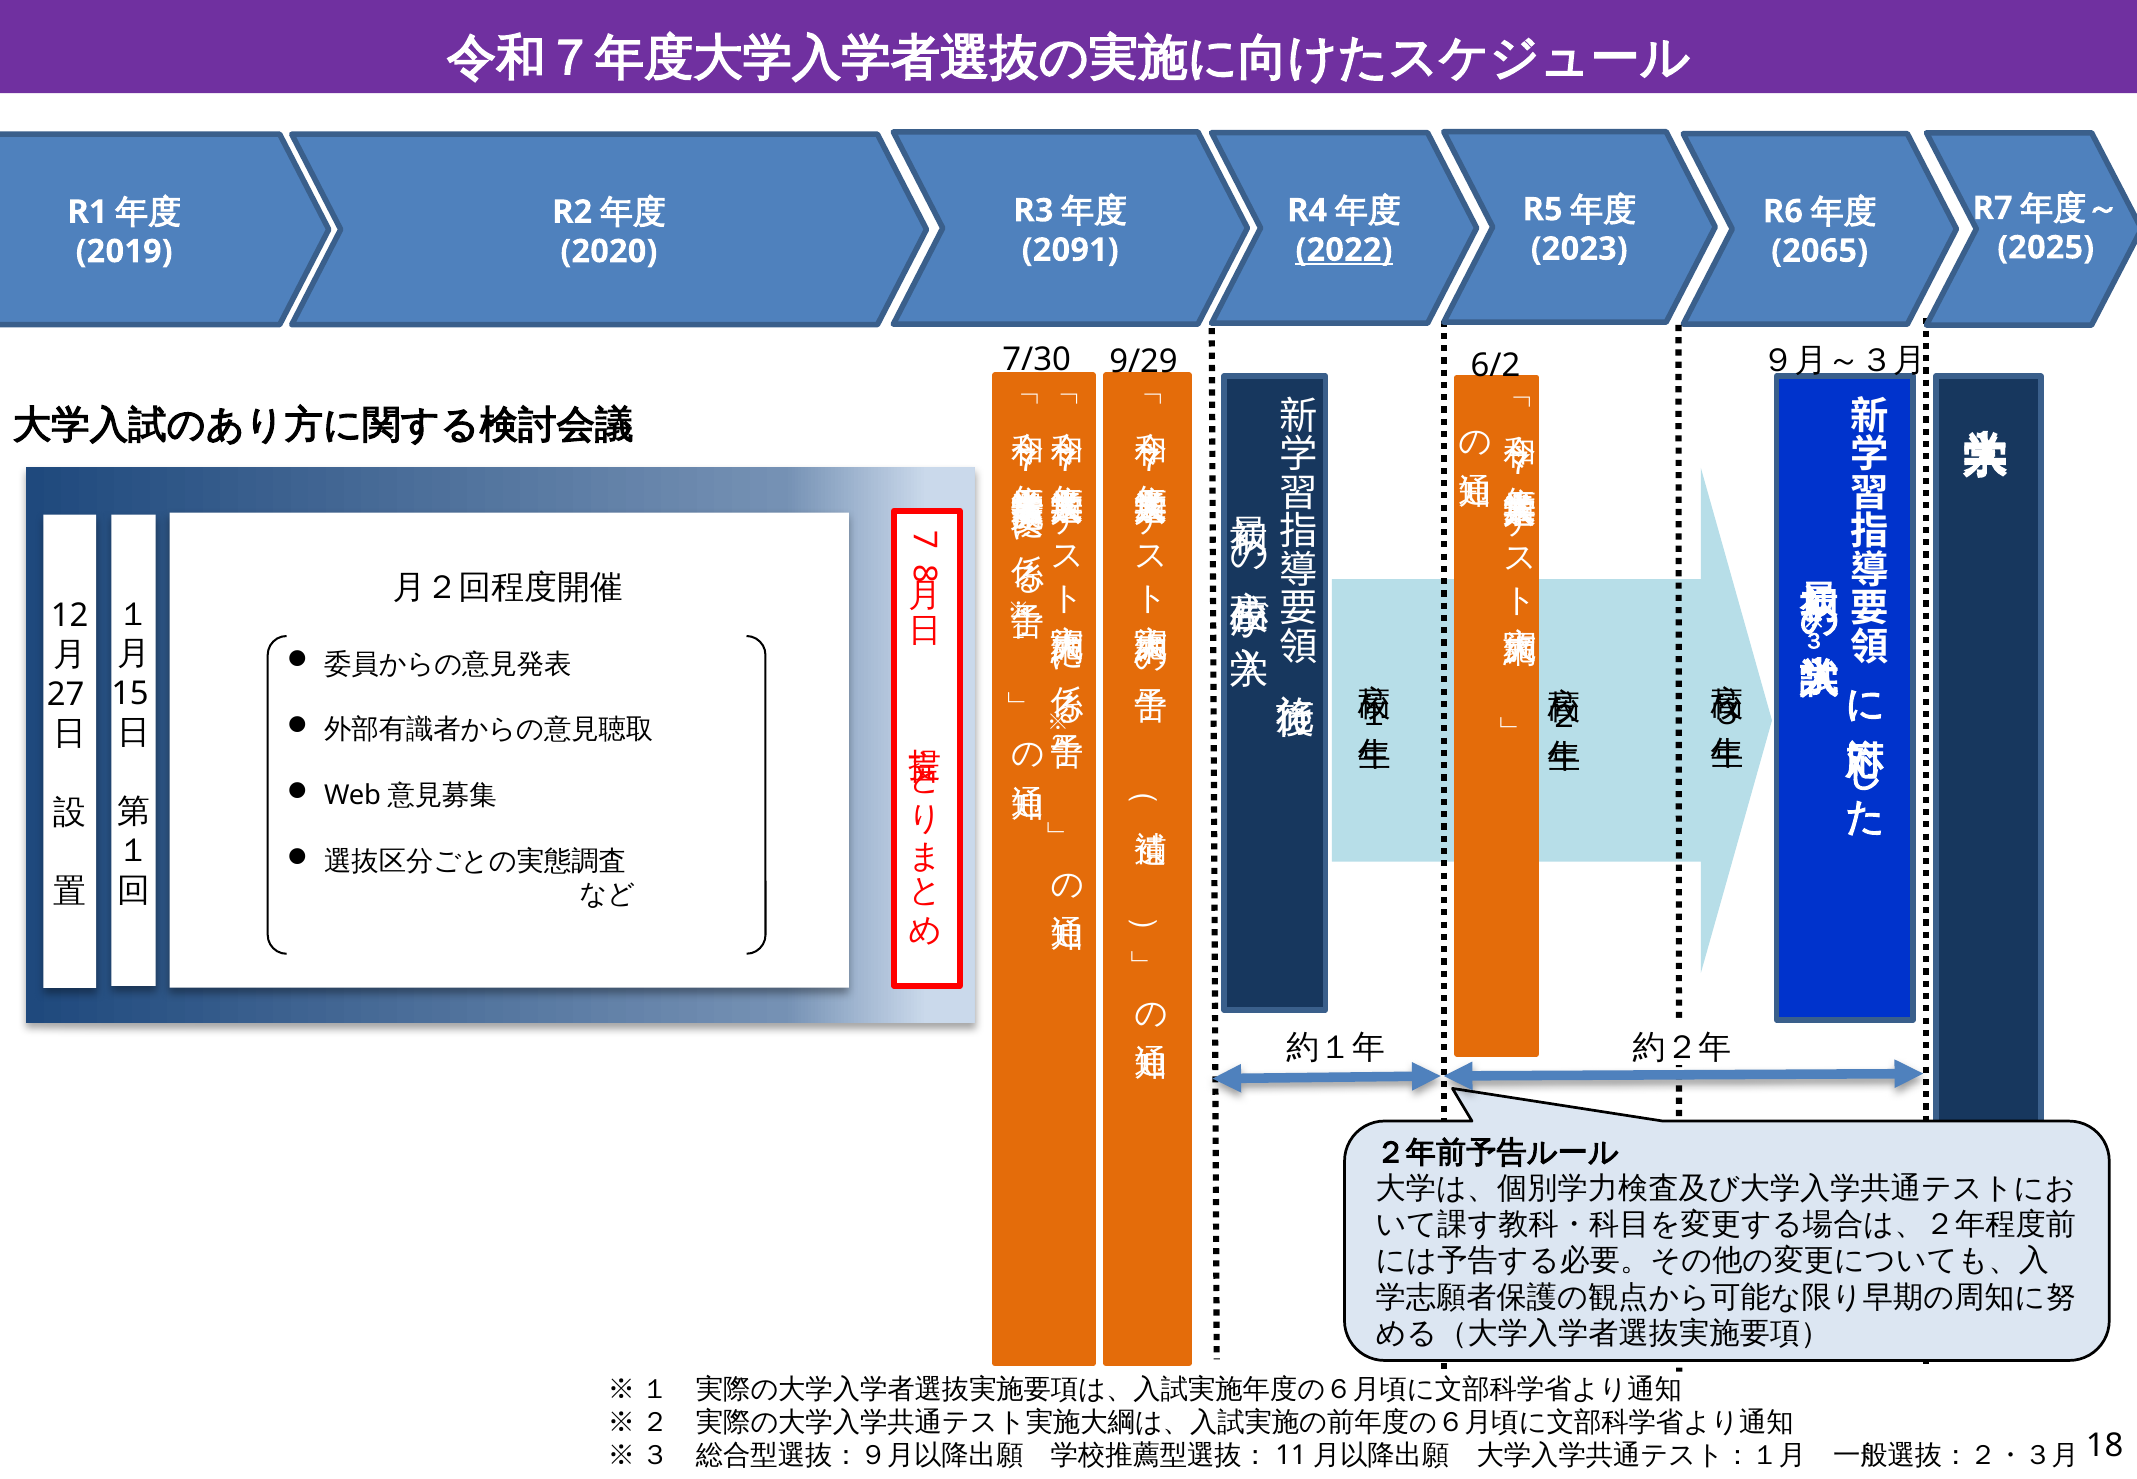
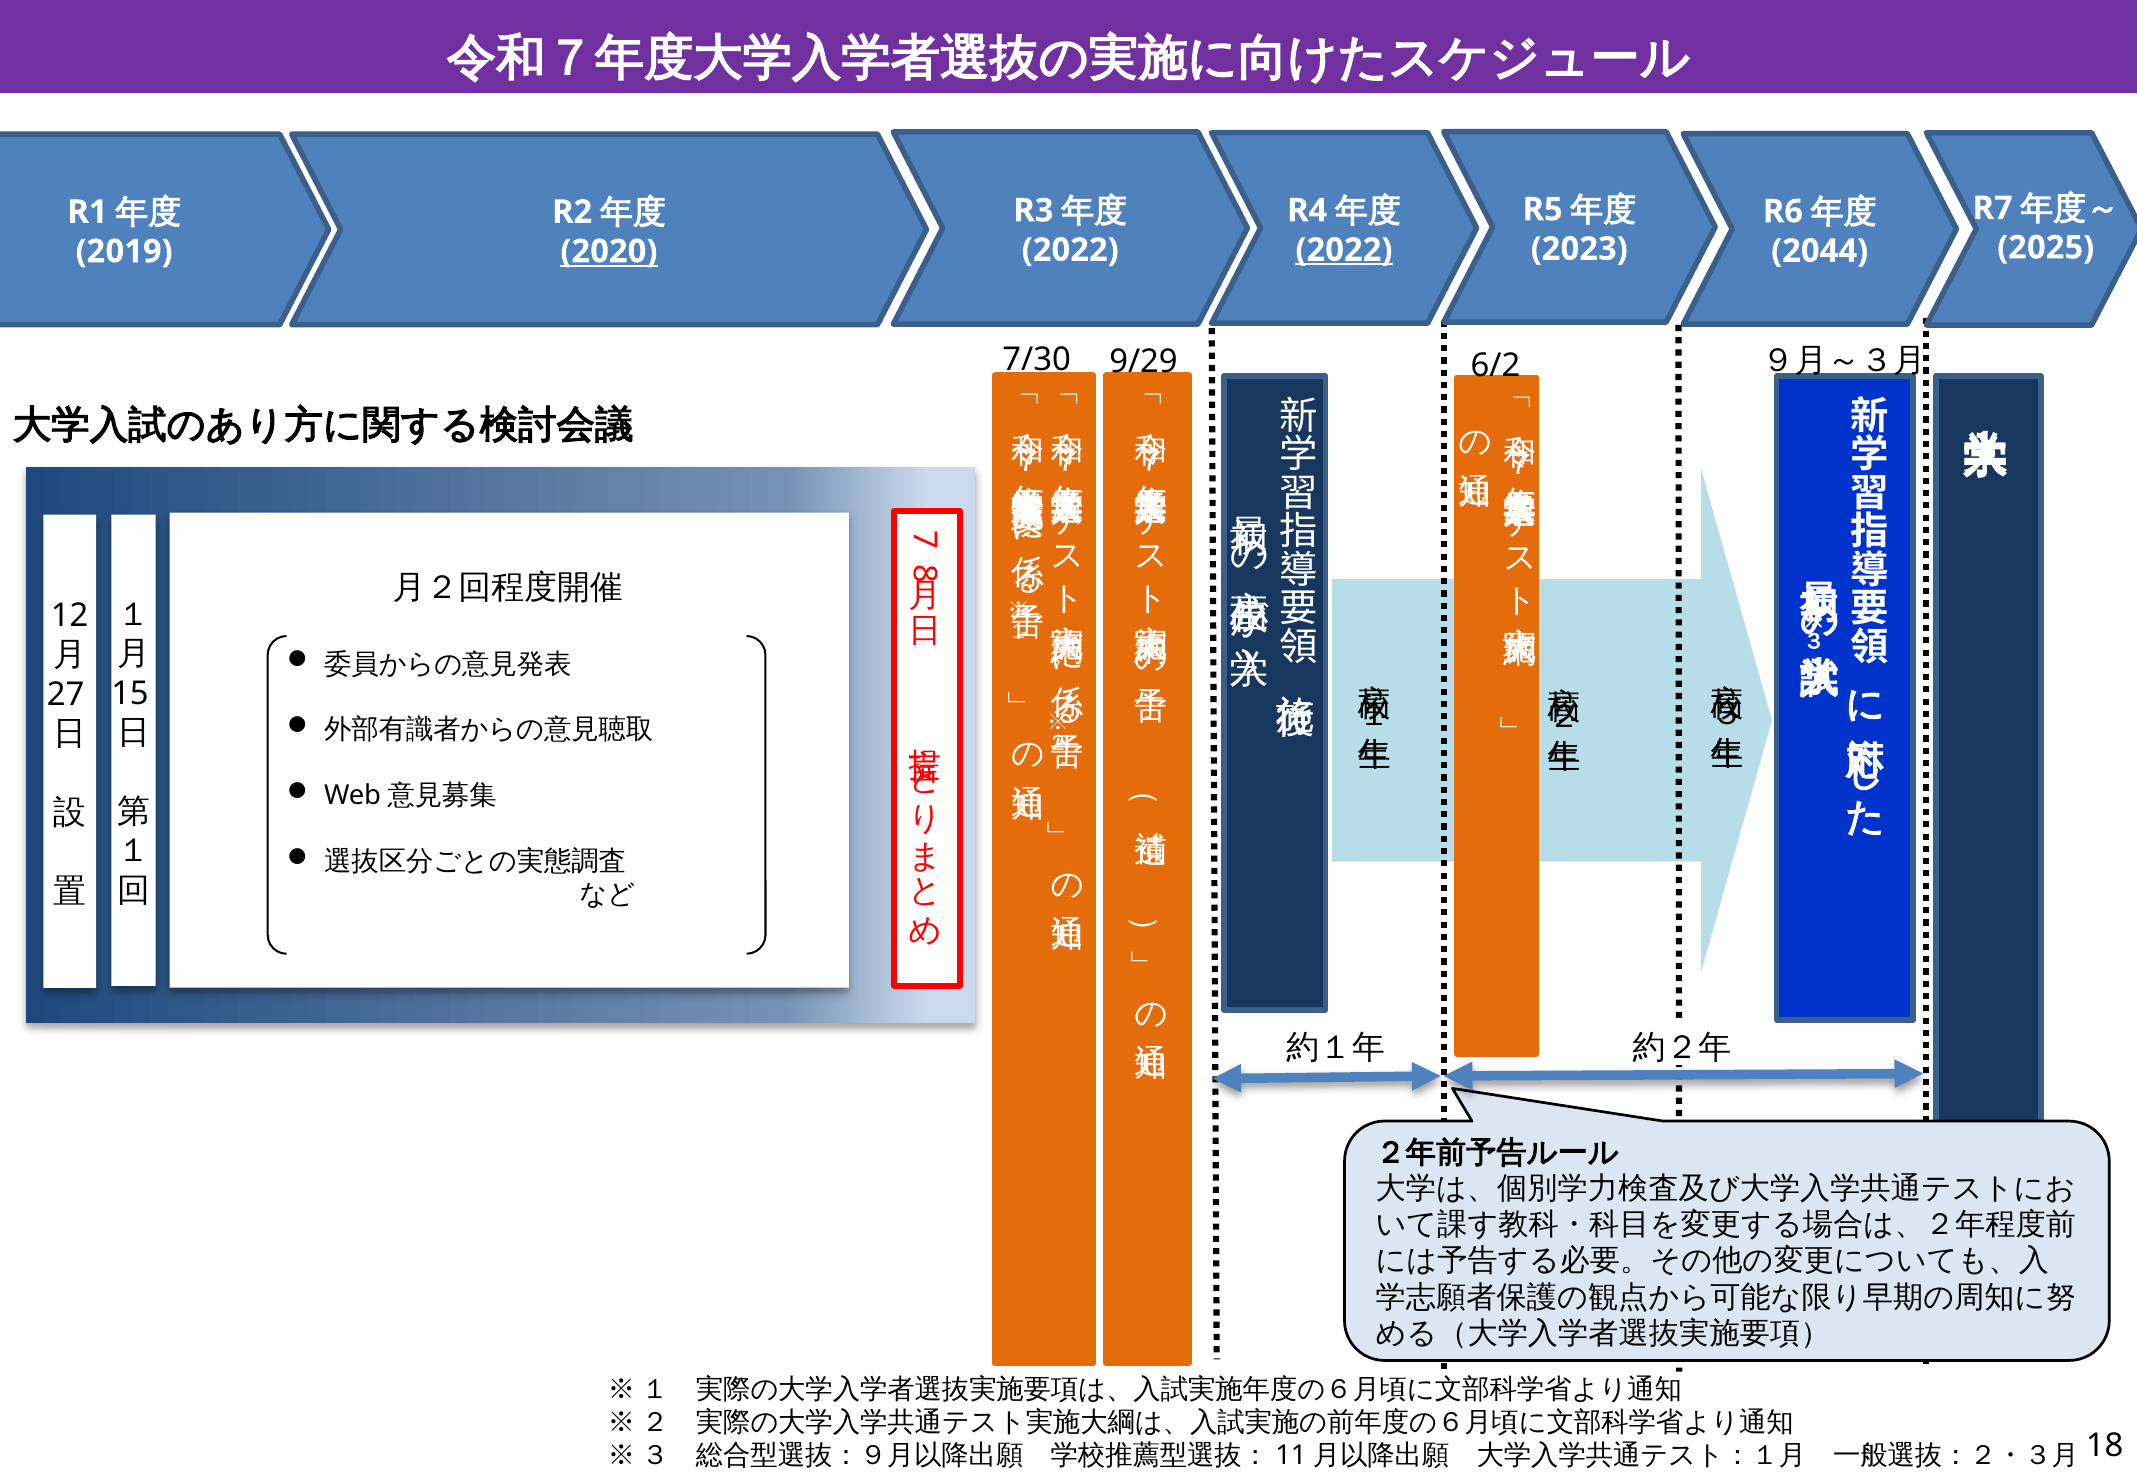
2091: 2091 -> 2022 (1070, 250)
2065: 2065 -> 2044 (1820, 251)
2020 underline: none -> present (609, 251)
